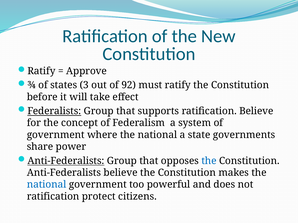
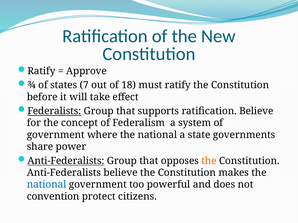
3: 3 -> 7 (84, 85)
92: 92 -> 18 (129, 85)
the colour: blue -> orange (209, 161)
ratification: ratification -> convention (53, 197)
